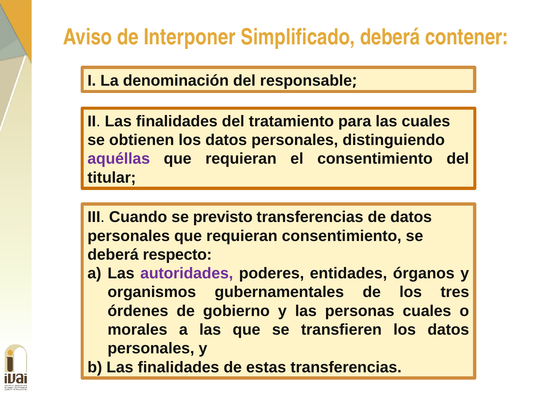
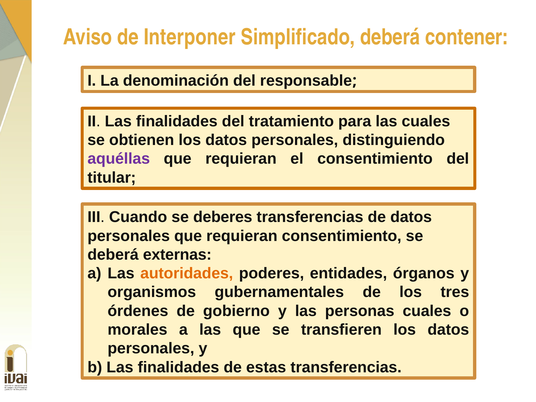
previsto: previsto -> deberes (223, 217)
respecto: respecto -> externas (177, 255)
autoridades colour: purple -> orange (187, 273)
